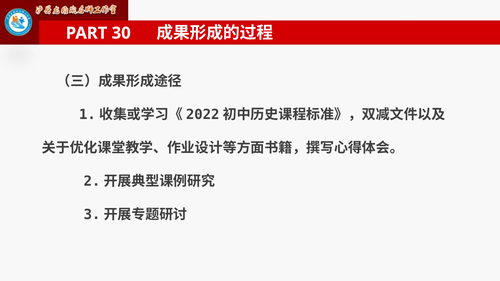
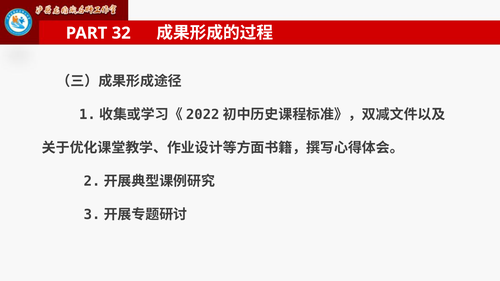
30: 30 -> 32 (121, 33)
